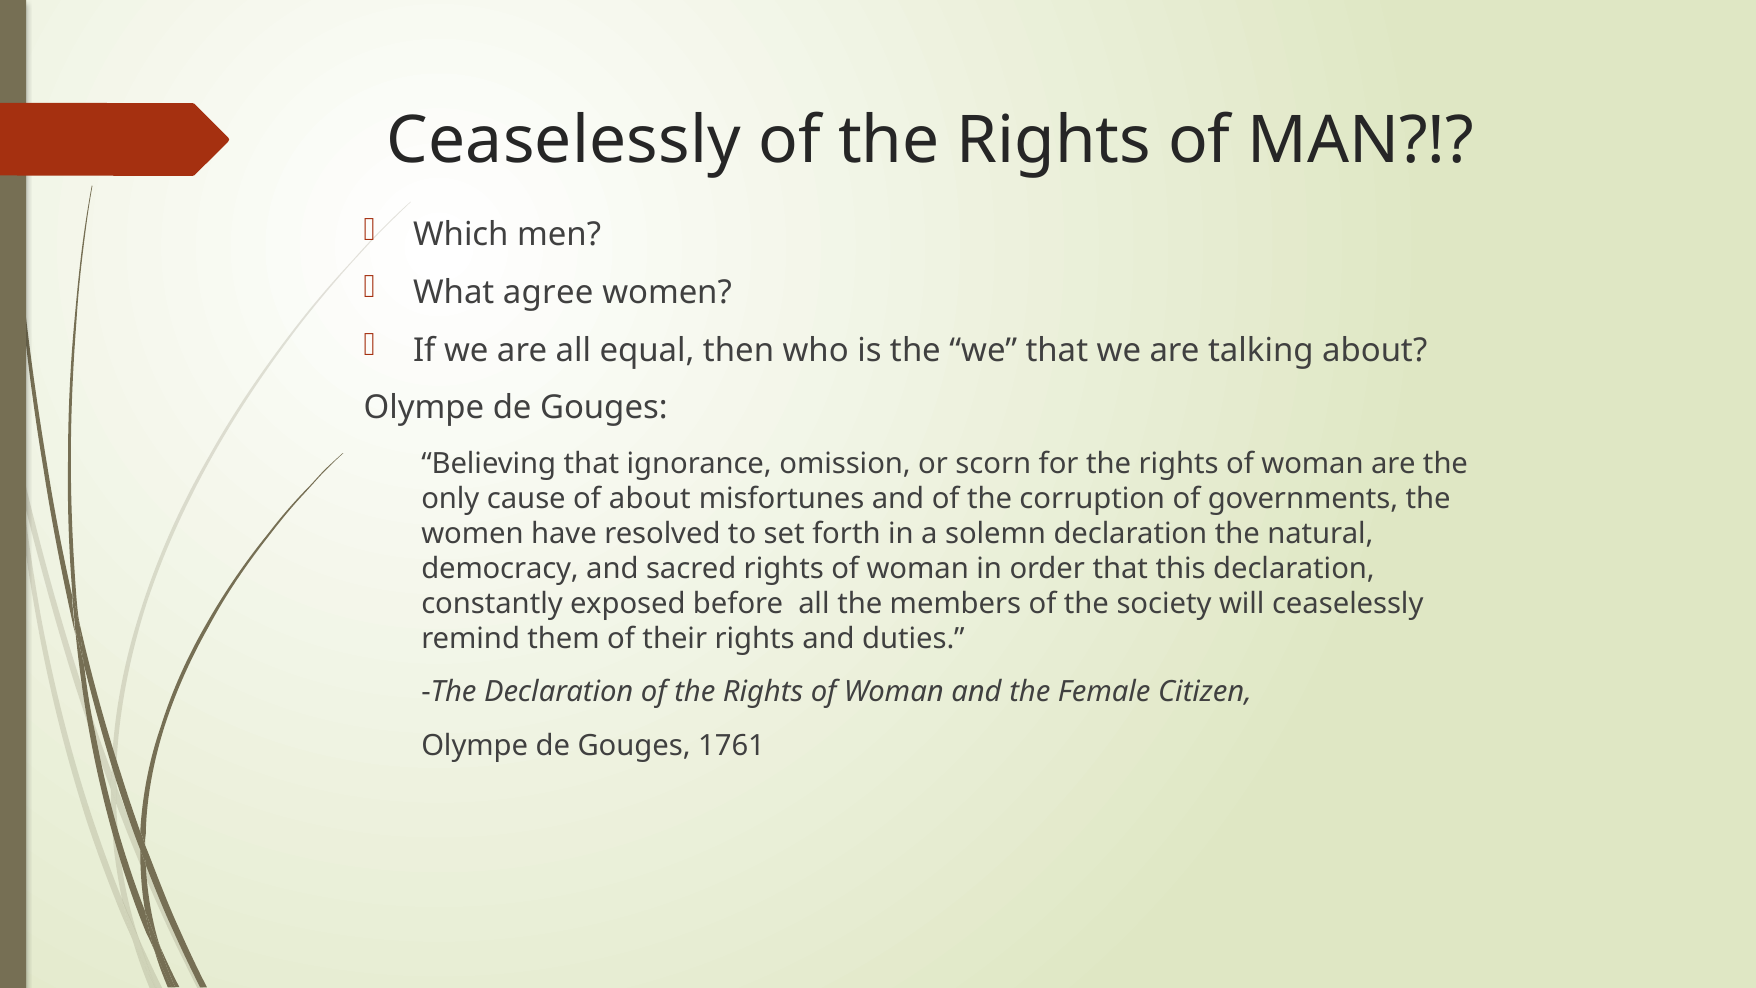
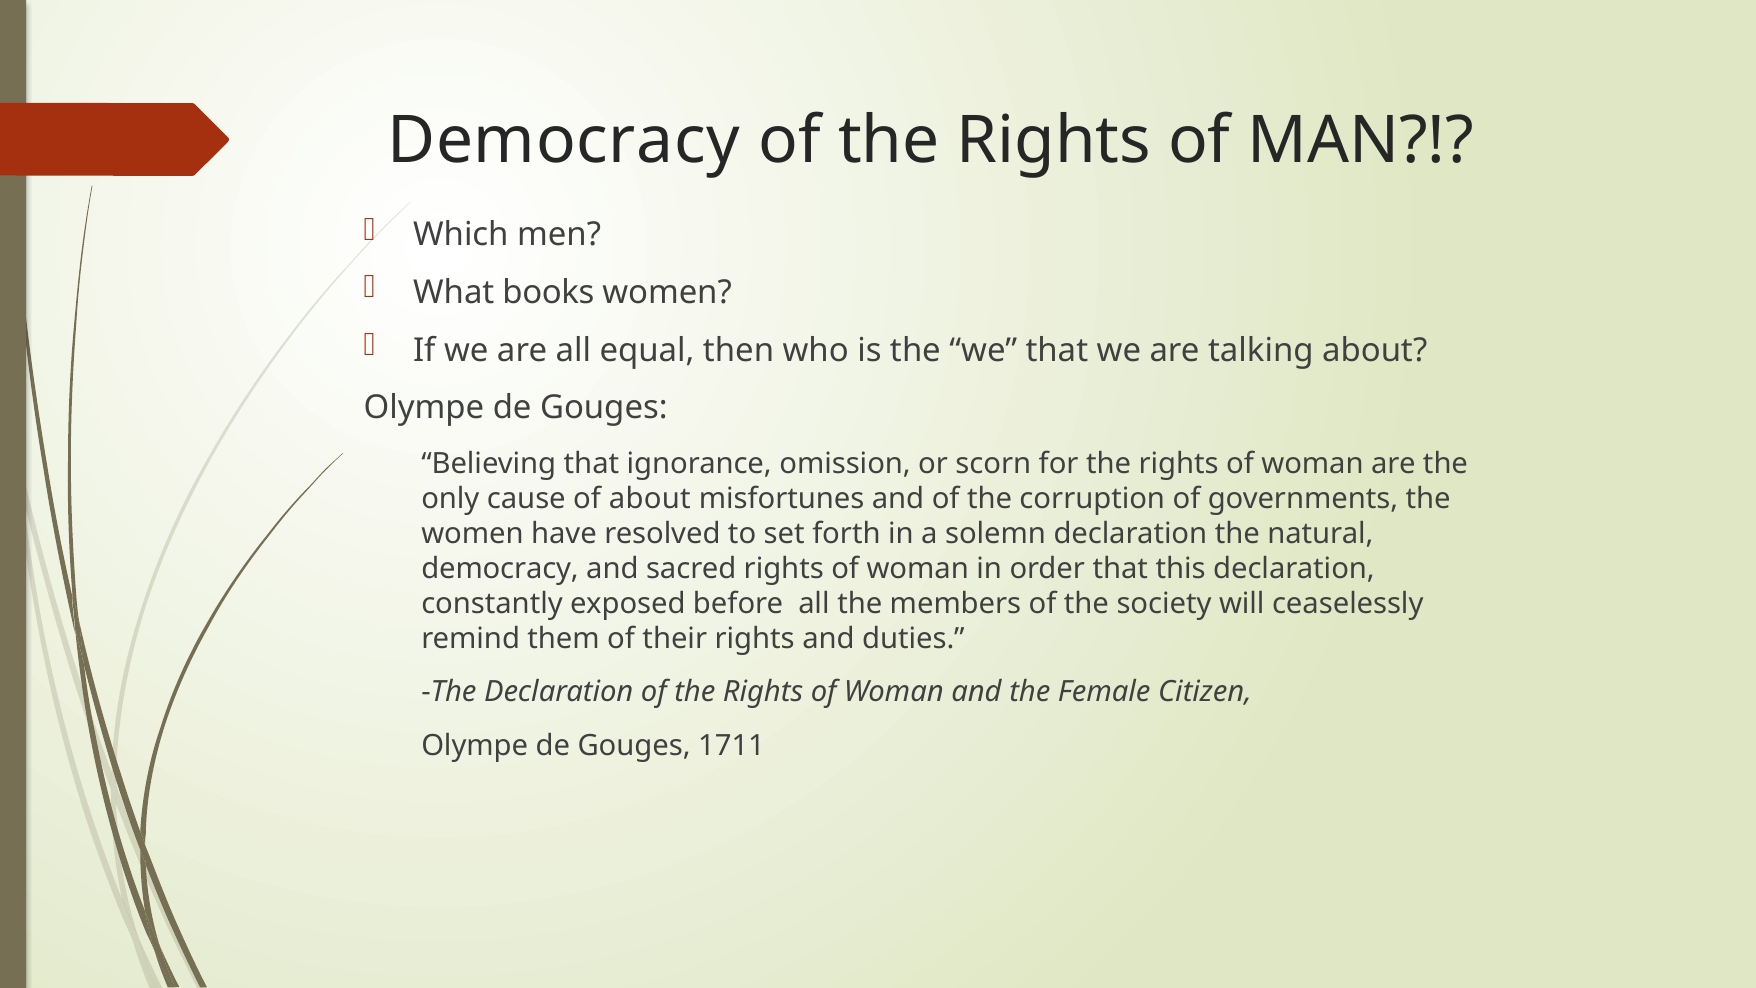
Ceaselessly: Ceaselessly -> Democracy (564, 141)
agree: agree -> books (548, 292)
1761: 1761 -> 1711 (732, 745)
